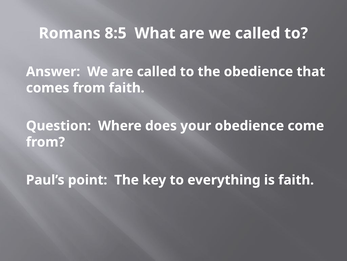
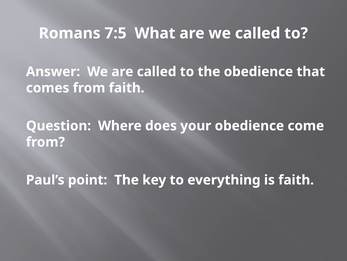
8:5: 8:5 -> 7:5 (116, 33)
